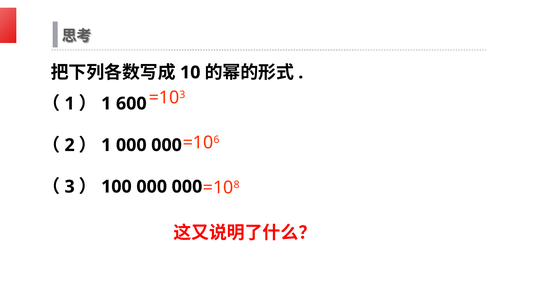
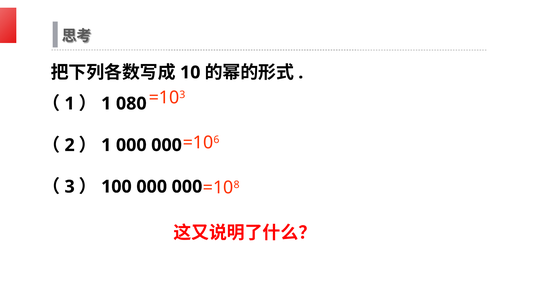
600: 600 -> 080 (131, 104)
